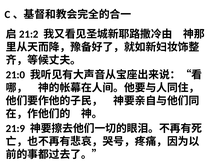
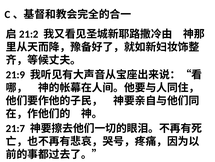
21:0: 21:0 -> 21:9 (15, 75)
21:9: 21:9 -> 21:7 (15, 128)
